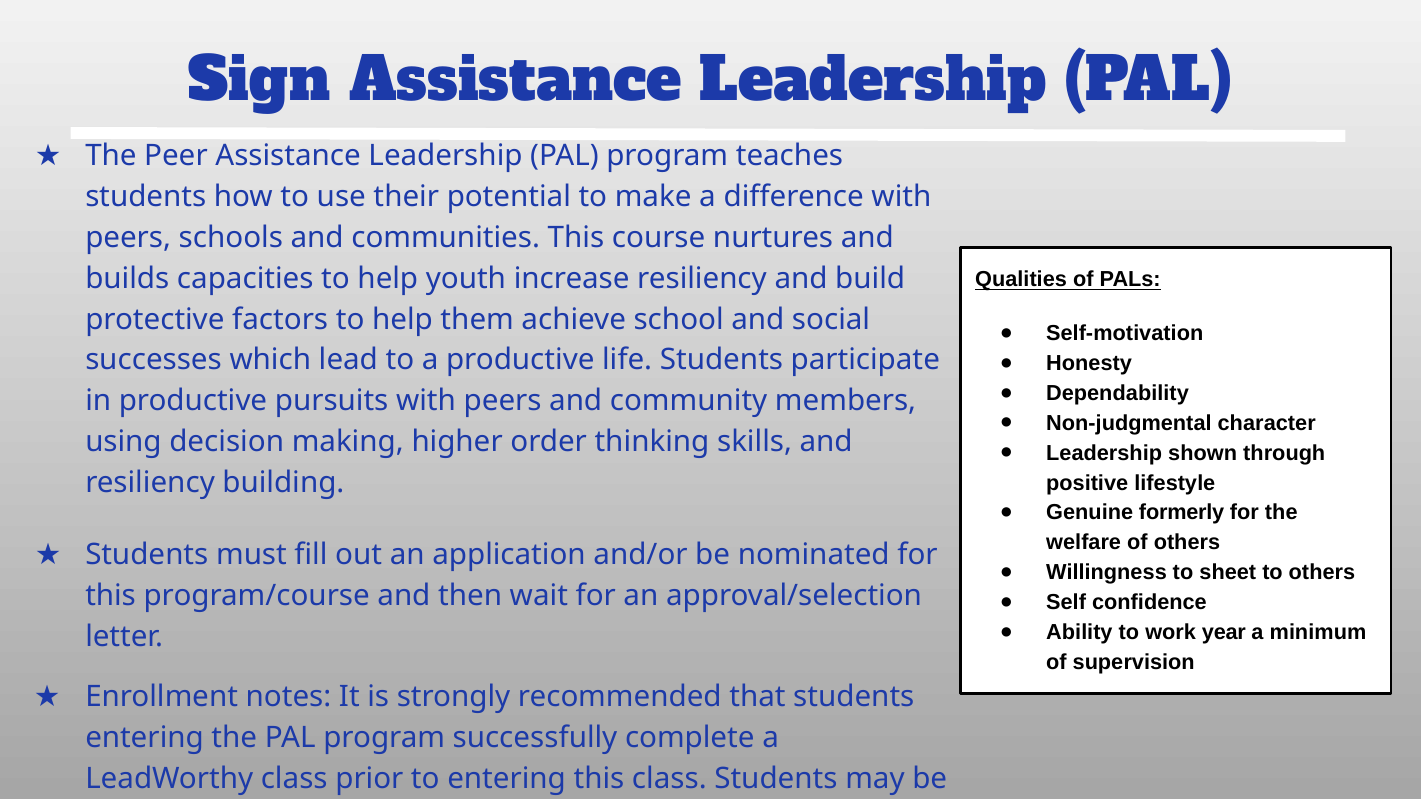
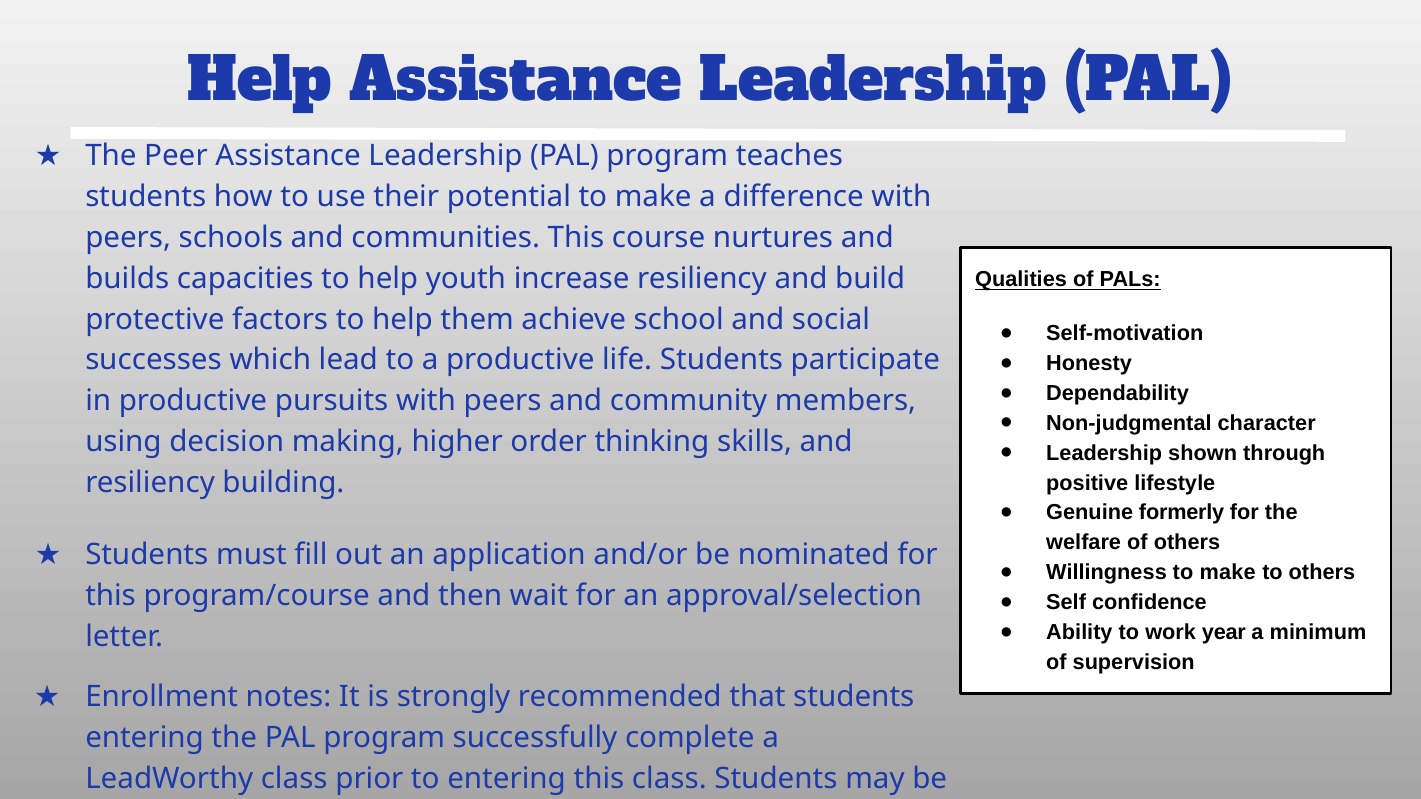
Sign: Sign -> Help (260, 81)
Willingness to sheet: sheet -> make (1228, 573)
